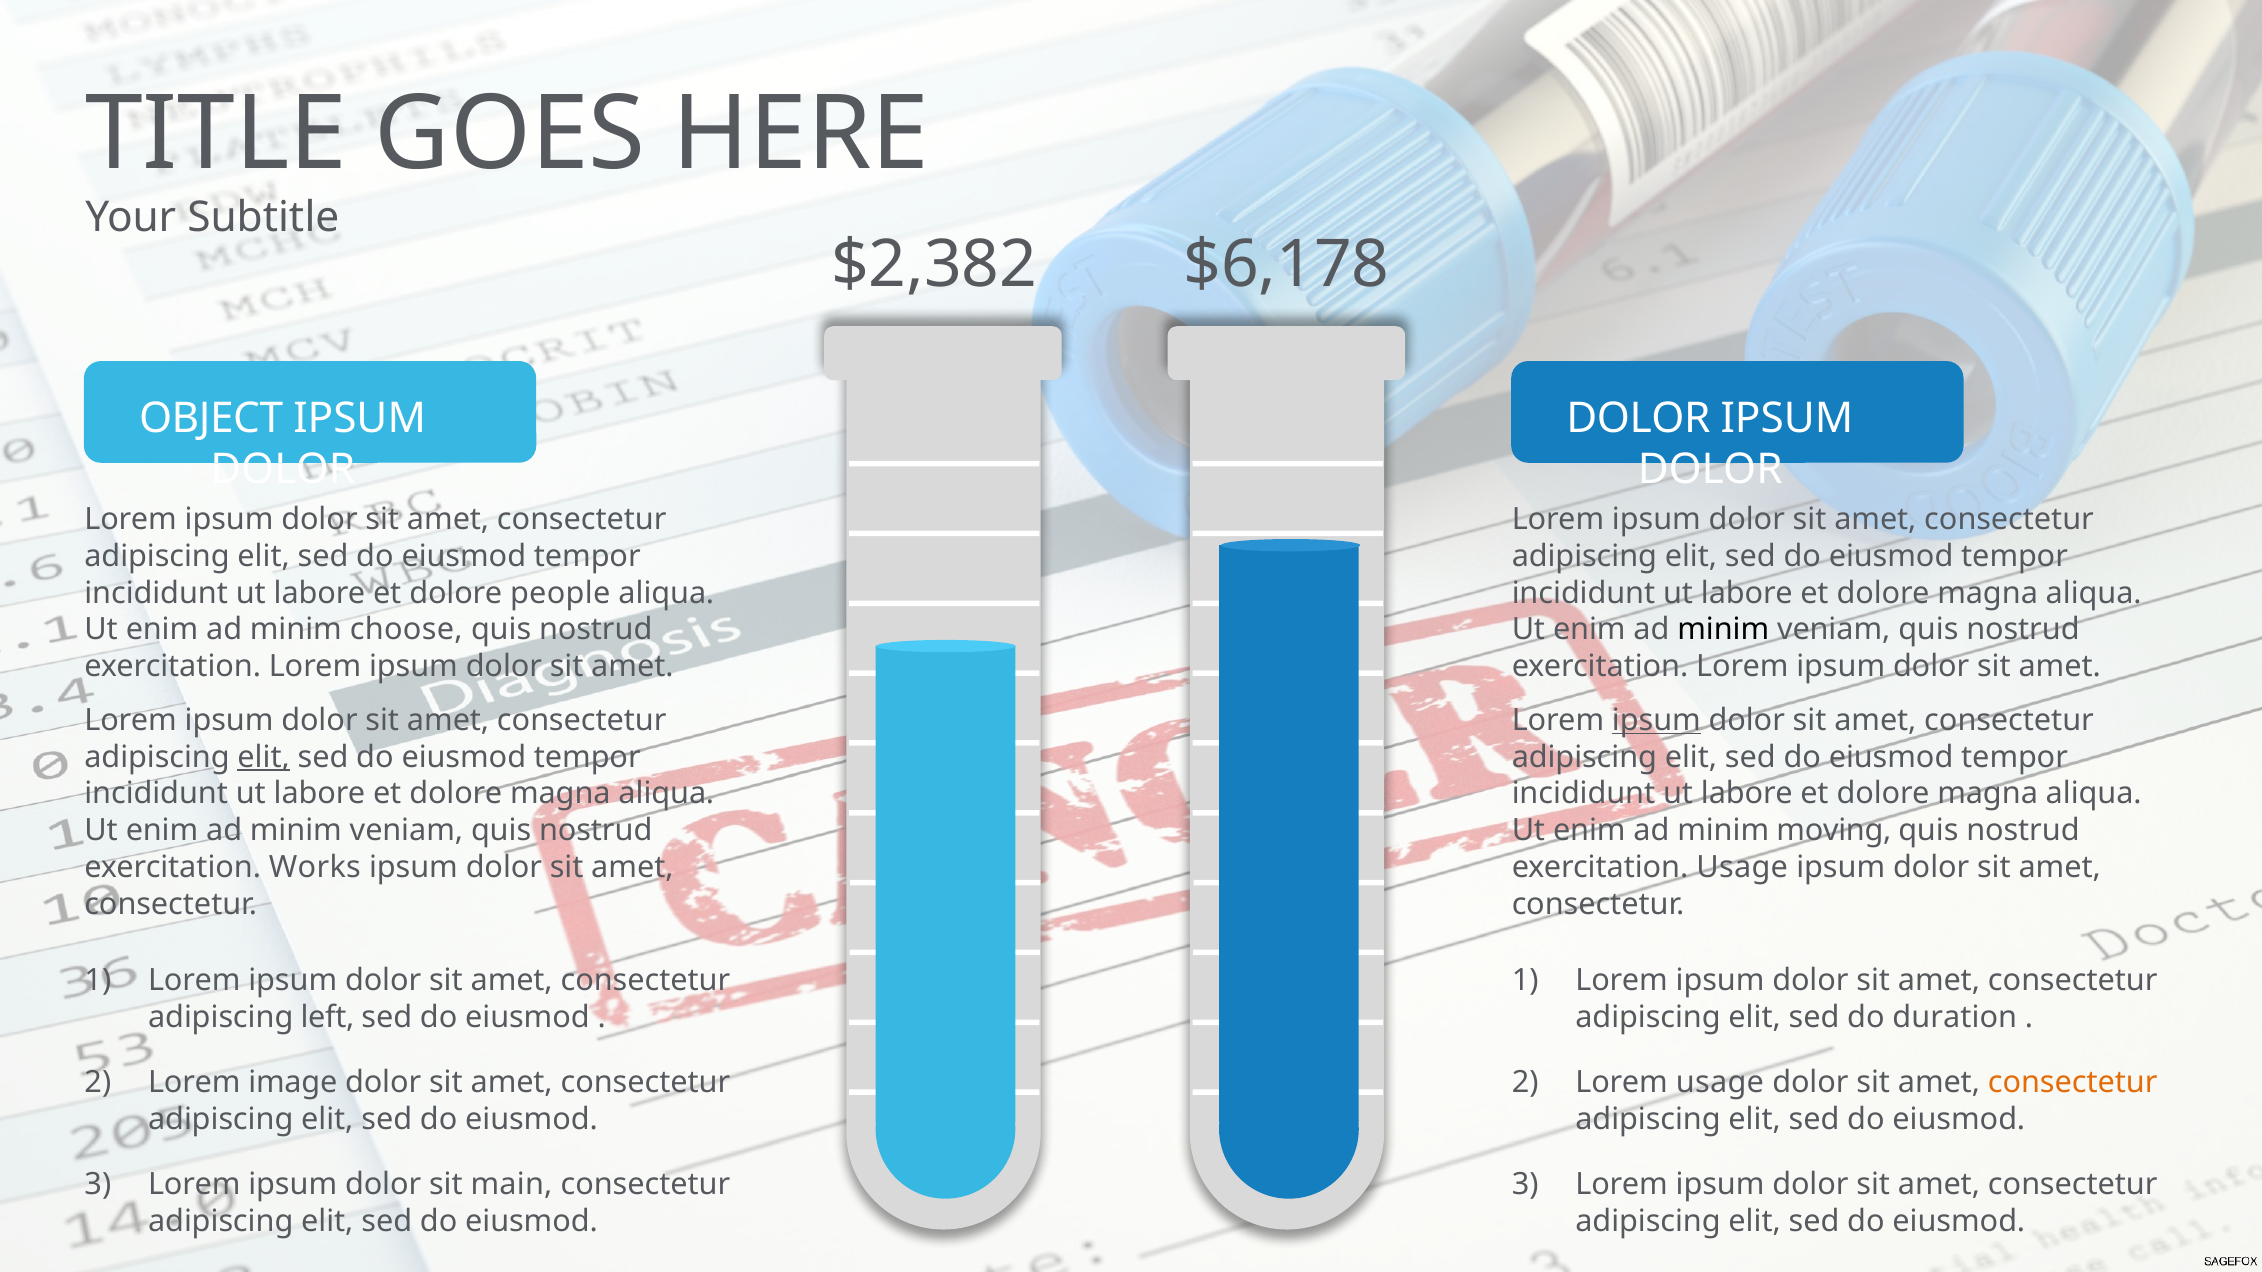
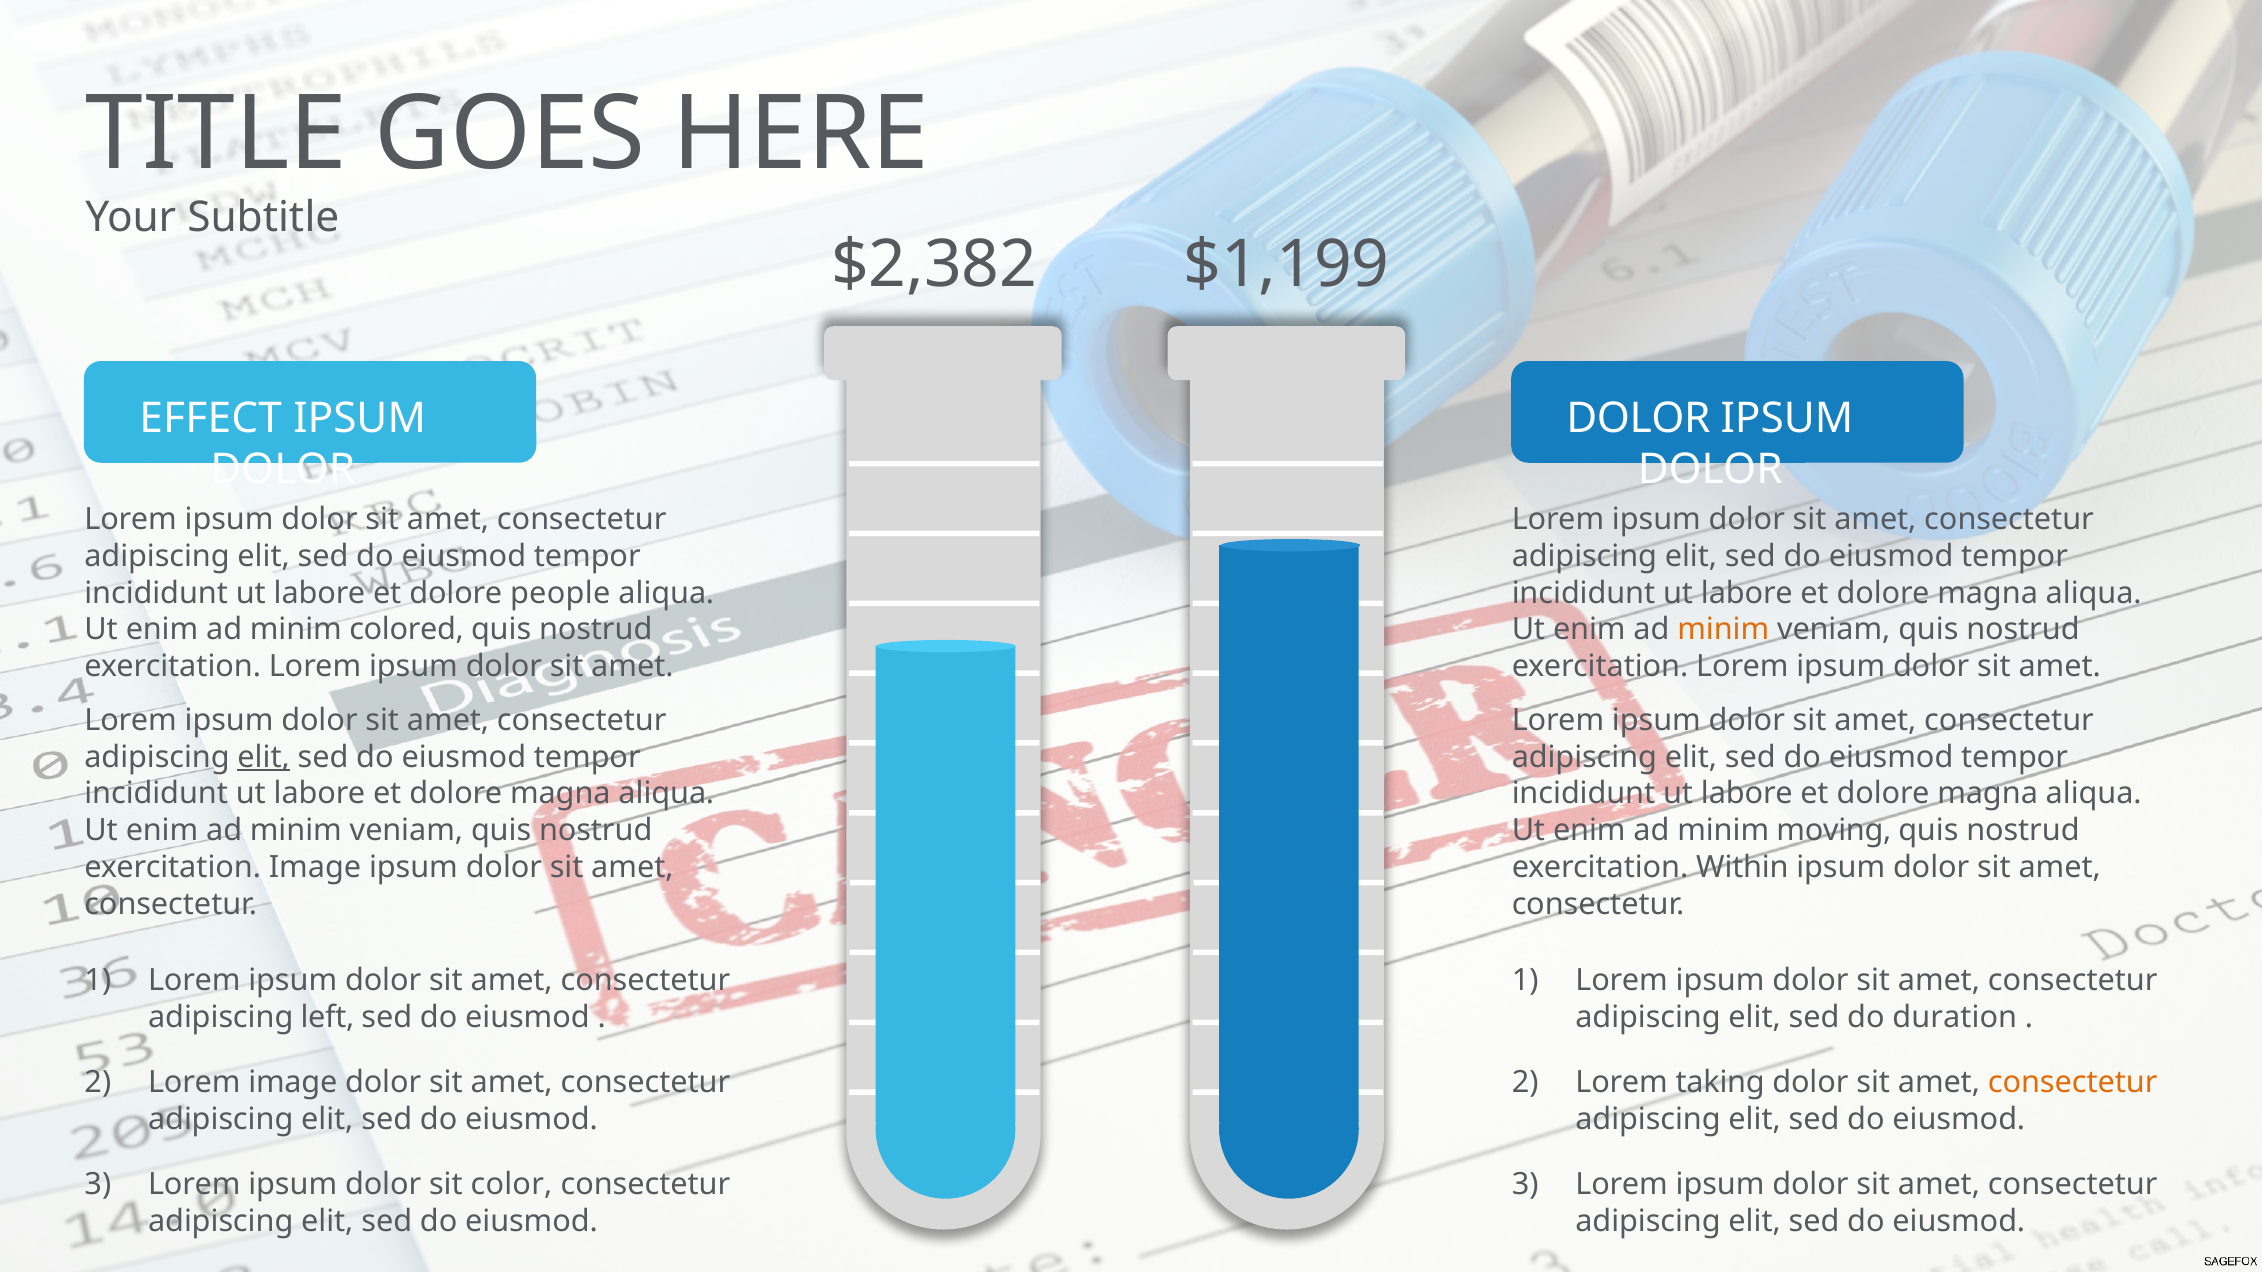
$6,178: $6,178 -> $1,199 (1287, 265)
OBJECT: OBJECT -> EFFECT (211, 419)
choose: choose -> colored (407, 630)
minim colour: black -> orange (1723, 630)
ipsum underline: present -> none (1656, 721)
exercitation Works: Works -> Image (315, 868)
exercitation Usage: Usage -> Within (1742, 868)
Lorem usage: usage -> taking (1720, 1083)
main: main -> color (512, 1185)
